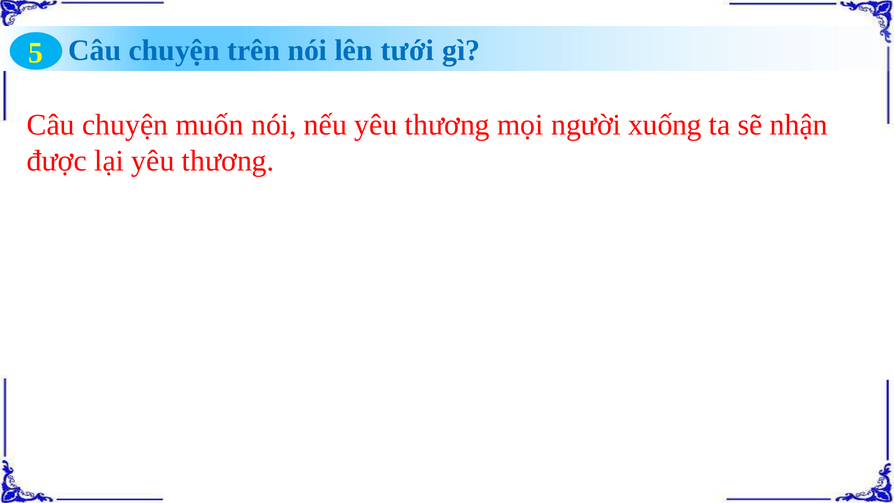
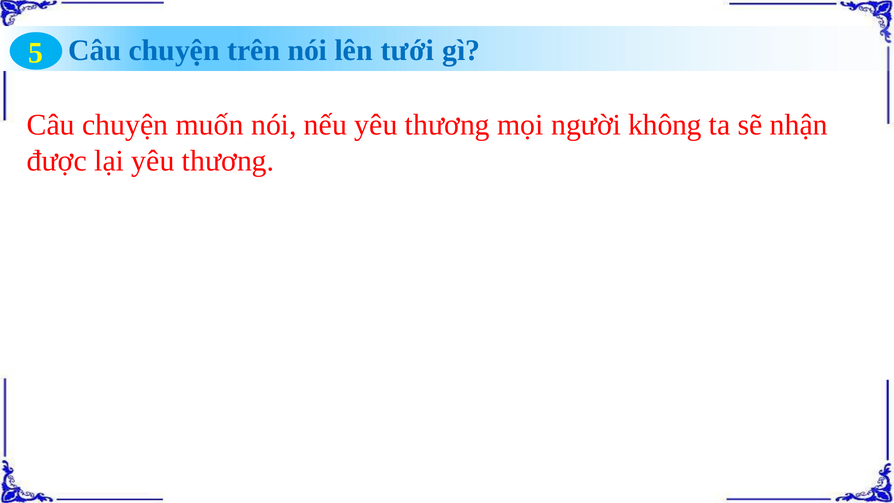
xuống: xuống -> không (665, 125)
